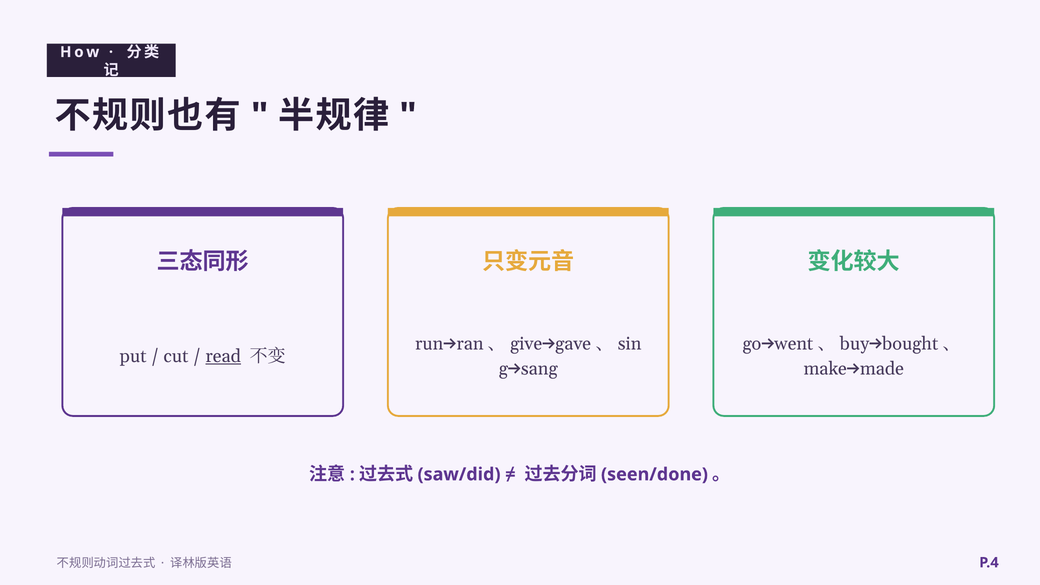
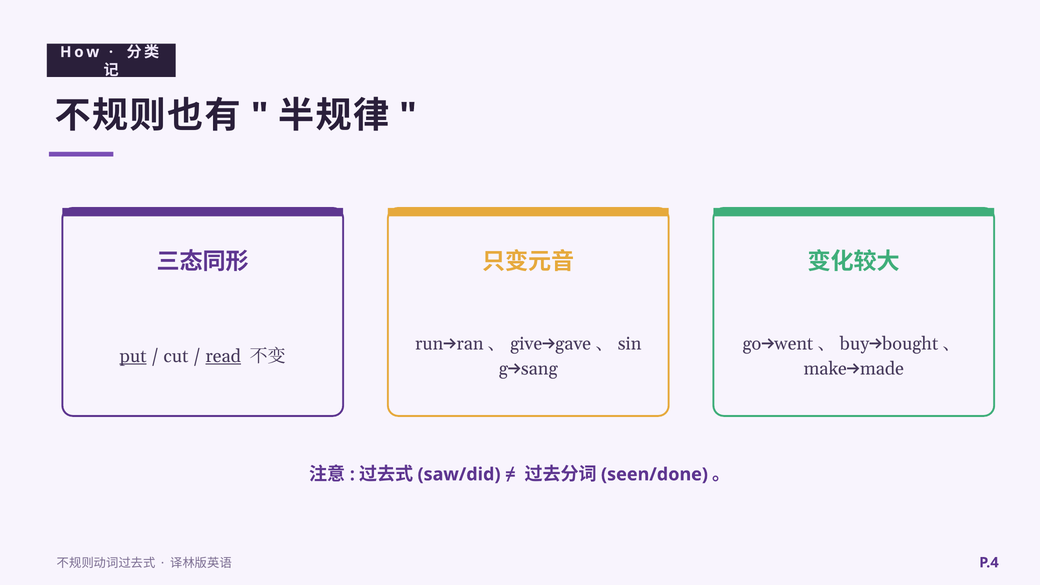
put underline: none -> present (133, 356)
